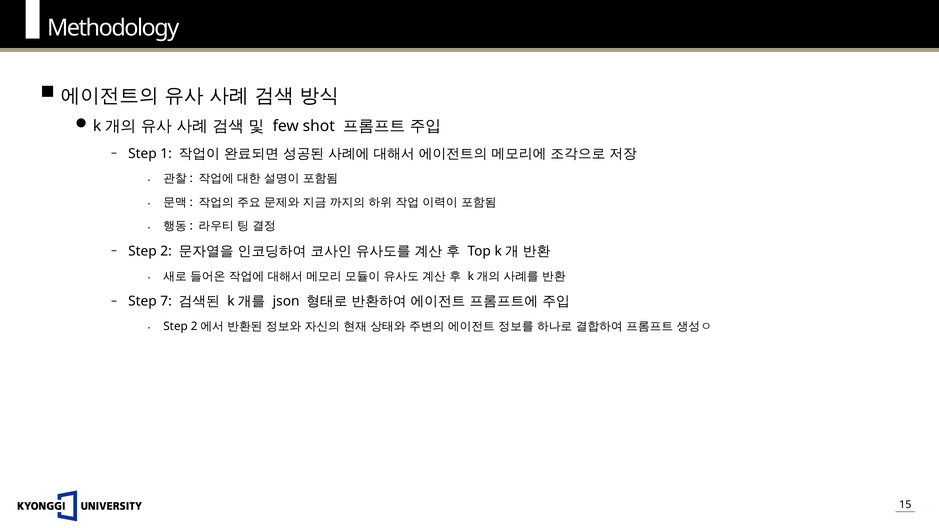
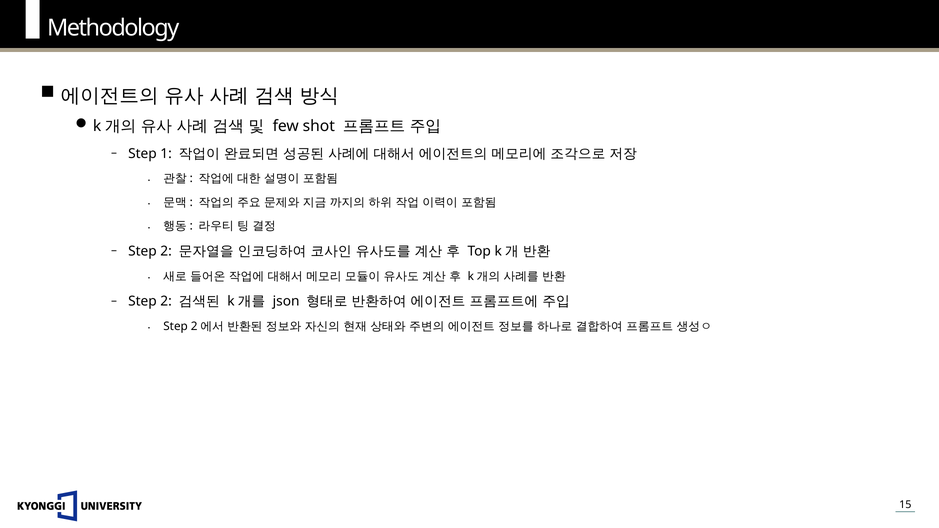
7: 7 -> 2 (166, 301)
